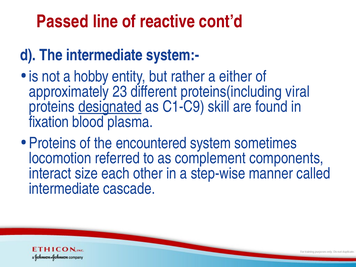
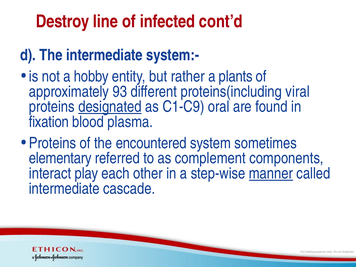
Passed: Passed -> Destroy (63, 22)
reactive: reactive -> infected (167, 22)
either: either -> plants (236, 76)
23: 23 -> 93 (120, 92)
skill: skill -> oral (219, 107)
locomotion: locomotion -> elementary (60, 158)
size: size -> play (86, 173)
manner underline: none -> present (271, 173)
